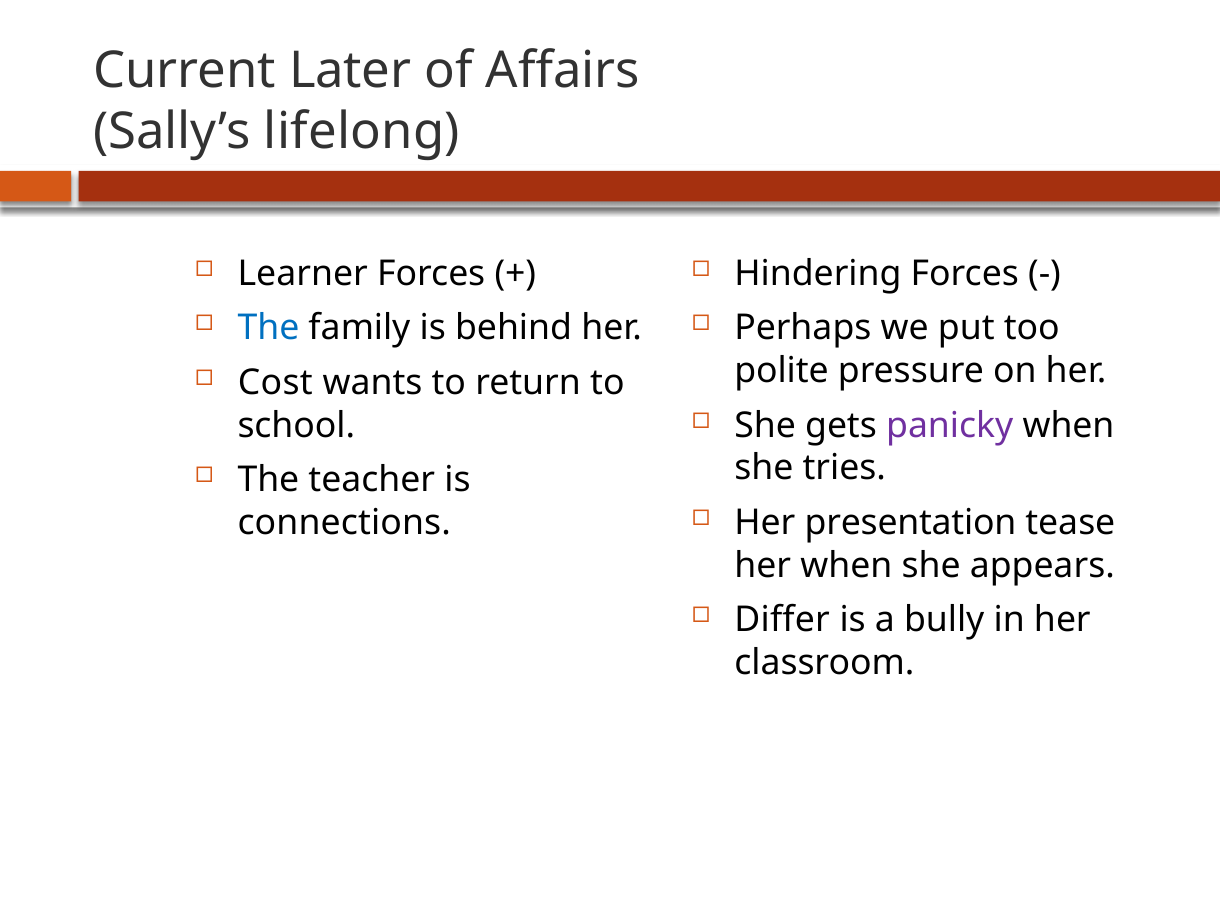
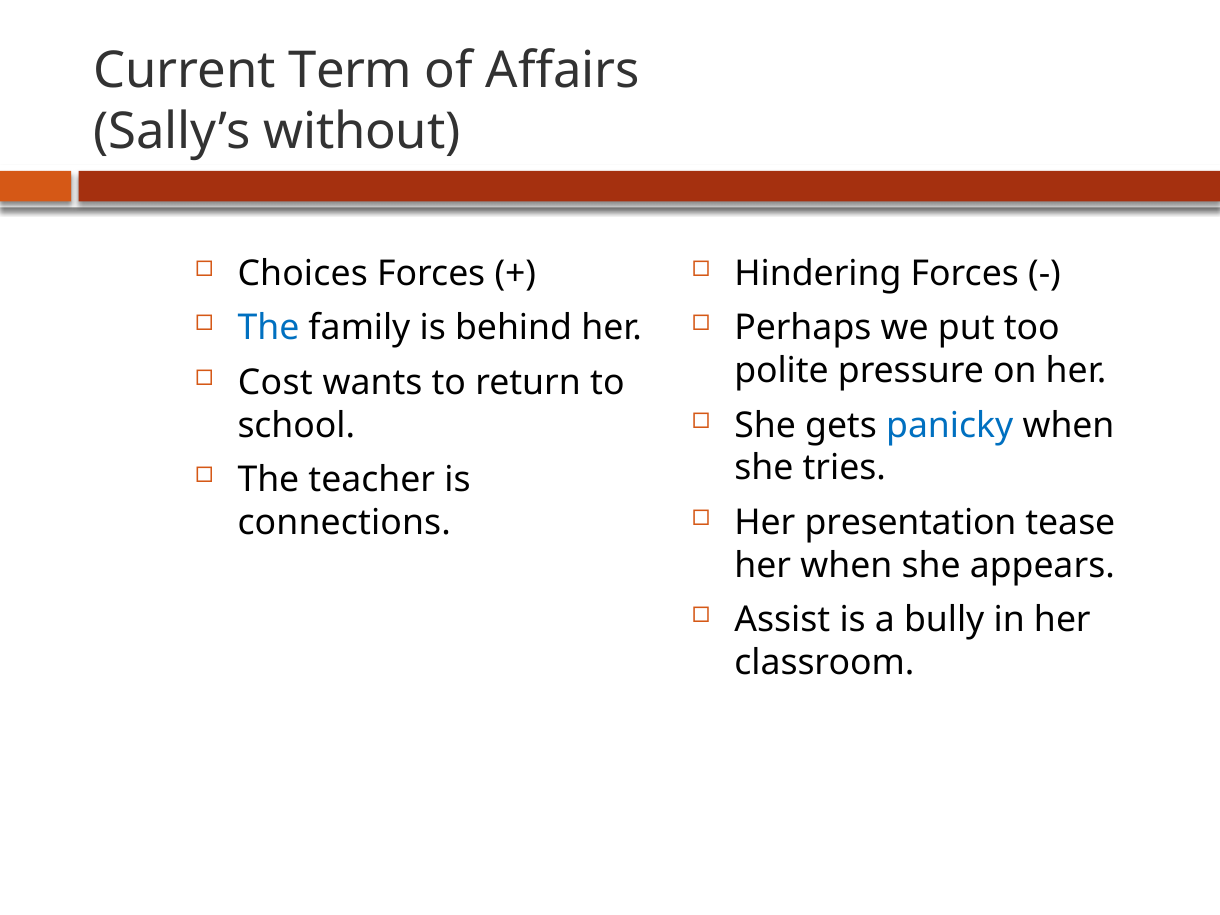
Later: Later -> Term (350, 71)
lifelong: lifelong -> without (362, 132)
Learner: Learner -> Choices (303, 274)
panicky colour: purple -> blue (950, 425)
Differ: Differ -> Assist (782, 620)
